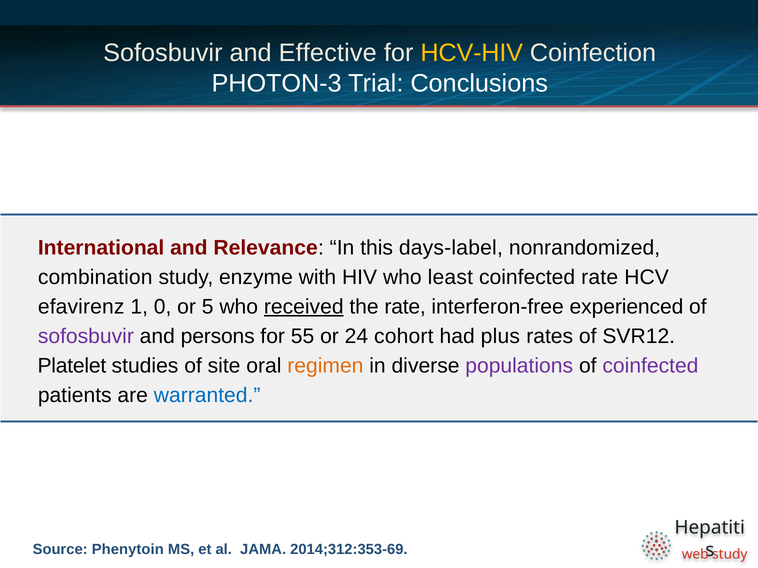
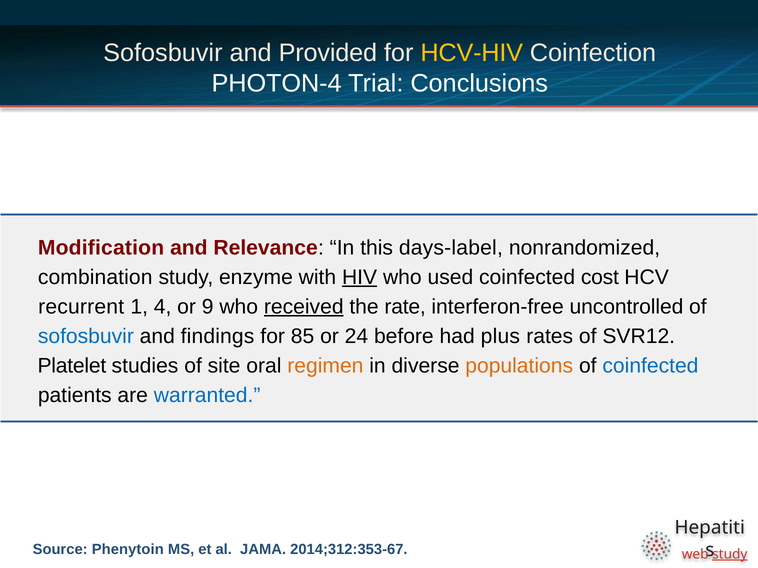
Effective: Effective -> Provided (328, 53)
PHOTON-3: PHOTON-3 -> PHOTON-4 (277, 83)
International: International -> Modification (101, 248)
HIV underline: none -> present (360, 278)
least: least -> used (450, 278)
coinfected rate: rate -> cost (600, 278)
efavirenz: efavirenz -> recurrent (81, 307)
0: 0 -> 4 (163, 307)
5: 5 -> 9 (208, 307)
experienced: experienced -> uncontrolled (626, 307)
sofosbuvir colour: purple -> blue (86, 337)
persons: persons -> findings (218, 337)
55: 55 -> 85 (303, 337)
cohort: cohort -> before (404, 337)
populations colour: purple -> orange (519, 366)
coinfected colour: purple -> blue (650, 366)
2014;312:353-69: 2014;312:353-69 -> 2014;312:353-67 (349, 550)
study underline: none -> present (730, 555)
